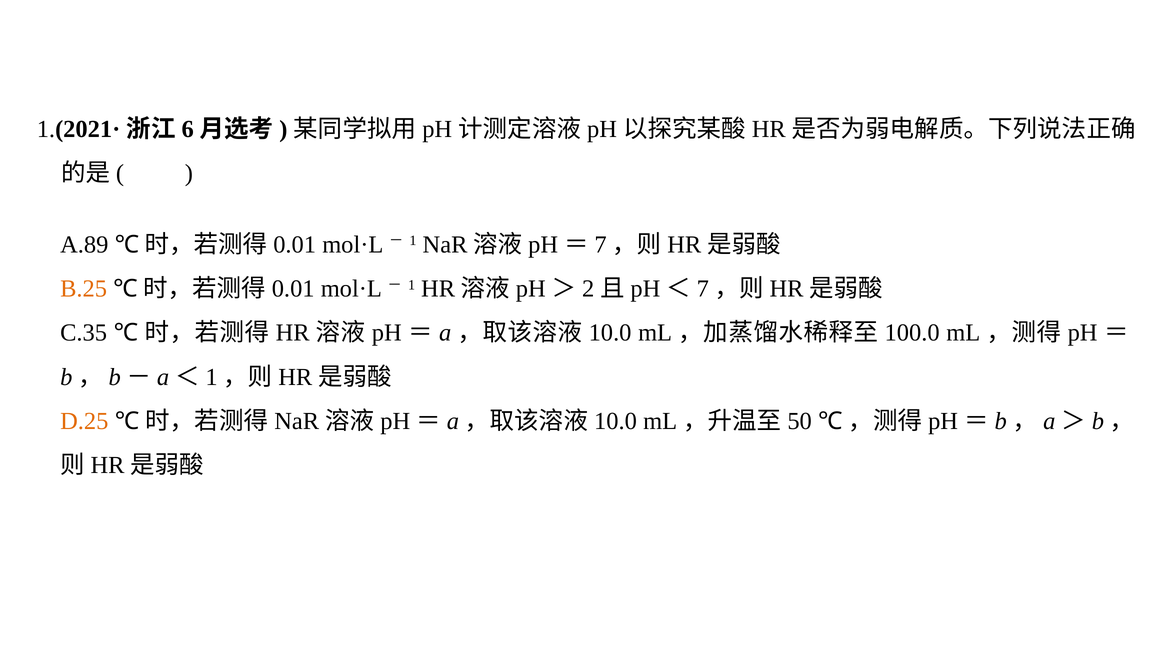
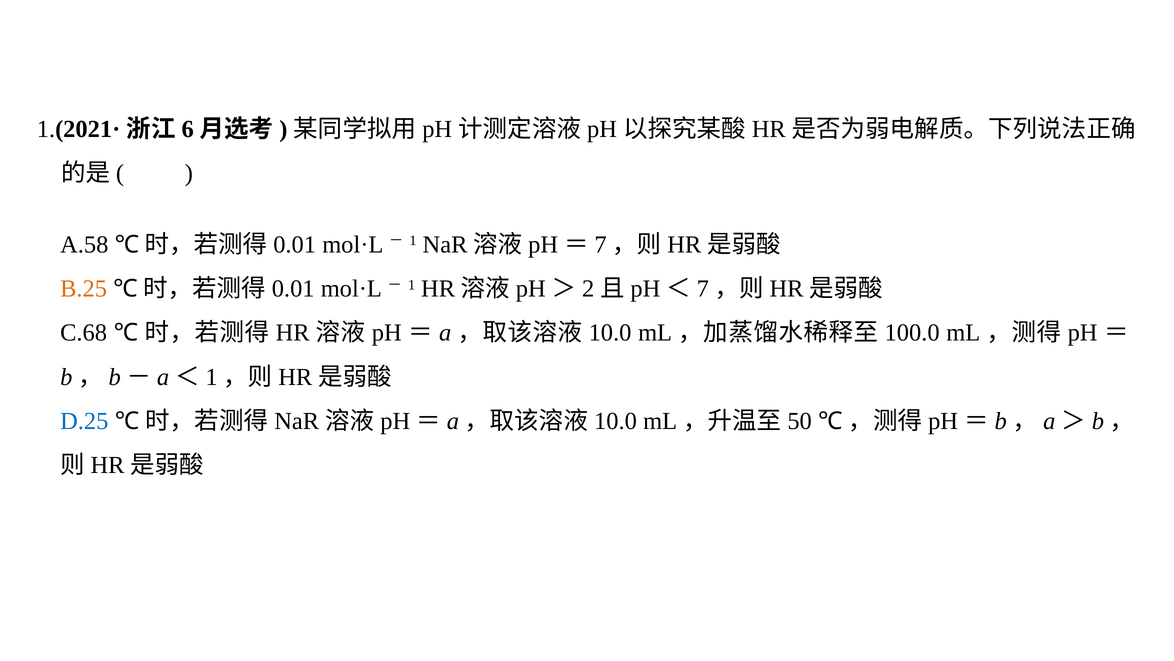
A.89: A.89 -> A.58 (84, 245)
C.35: C.35 -> C.68 (84, 333)
D.25 colour: orange -> blue (84, 421)
